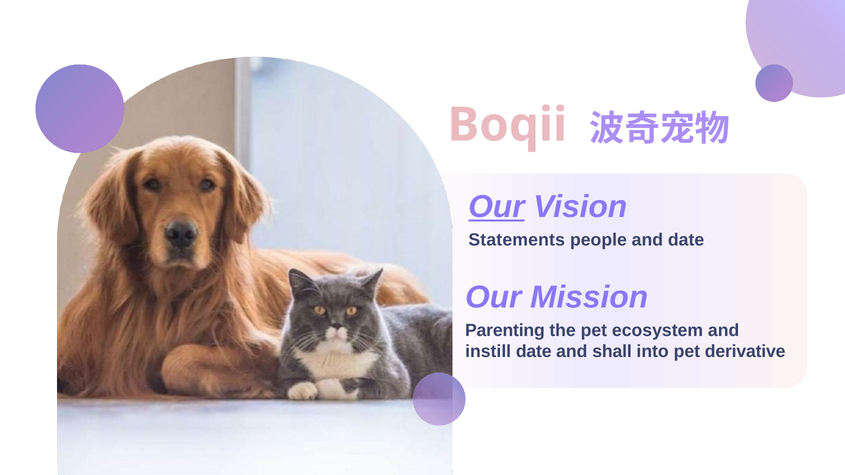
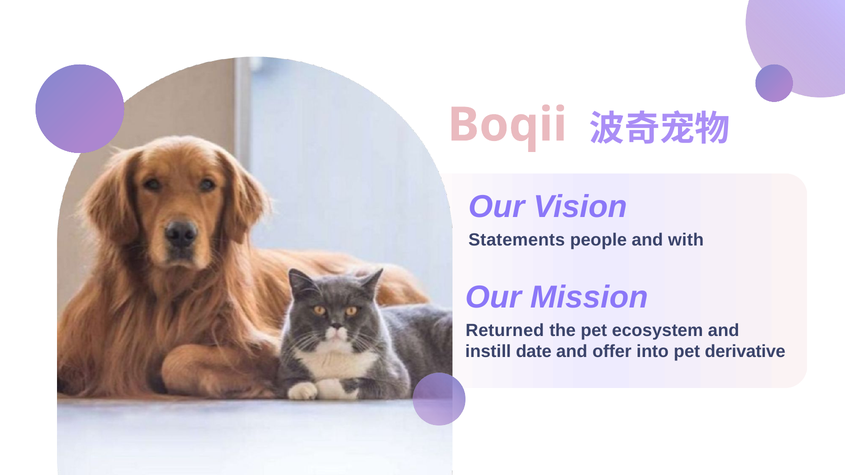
Our underline: present -> none (496, 207)
and date: date -> with (686, 240)
Parenting: Parenting -> Returned (505, 331)
shall: shall -> offer (612, 352)
